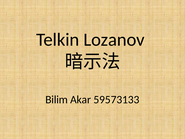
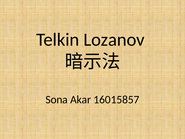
Bilim: Bilim -> Sona (57, 99)
59573133: 59573133 -> 16015857 (116, 99)
